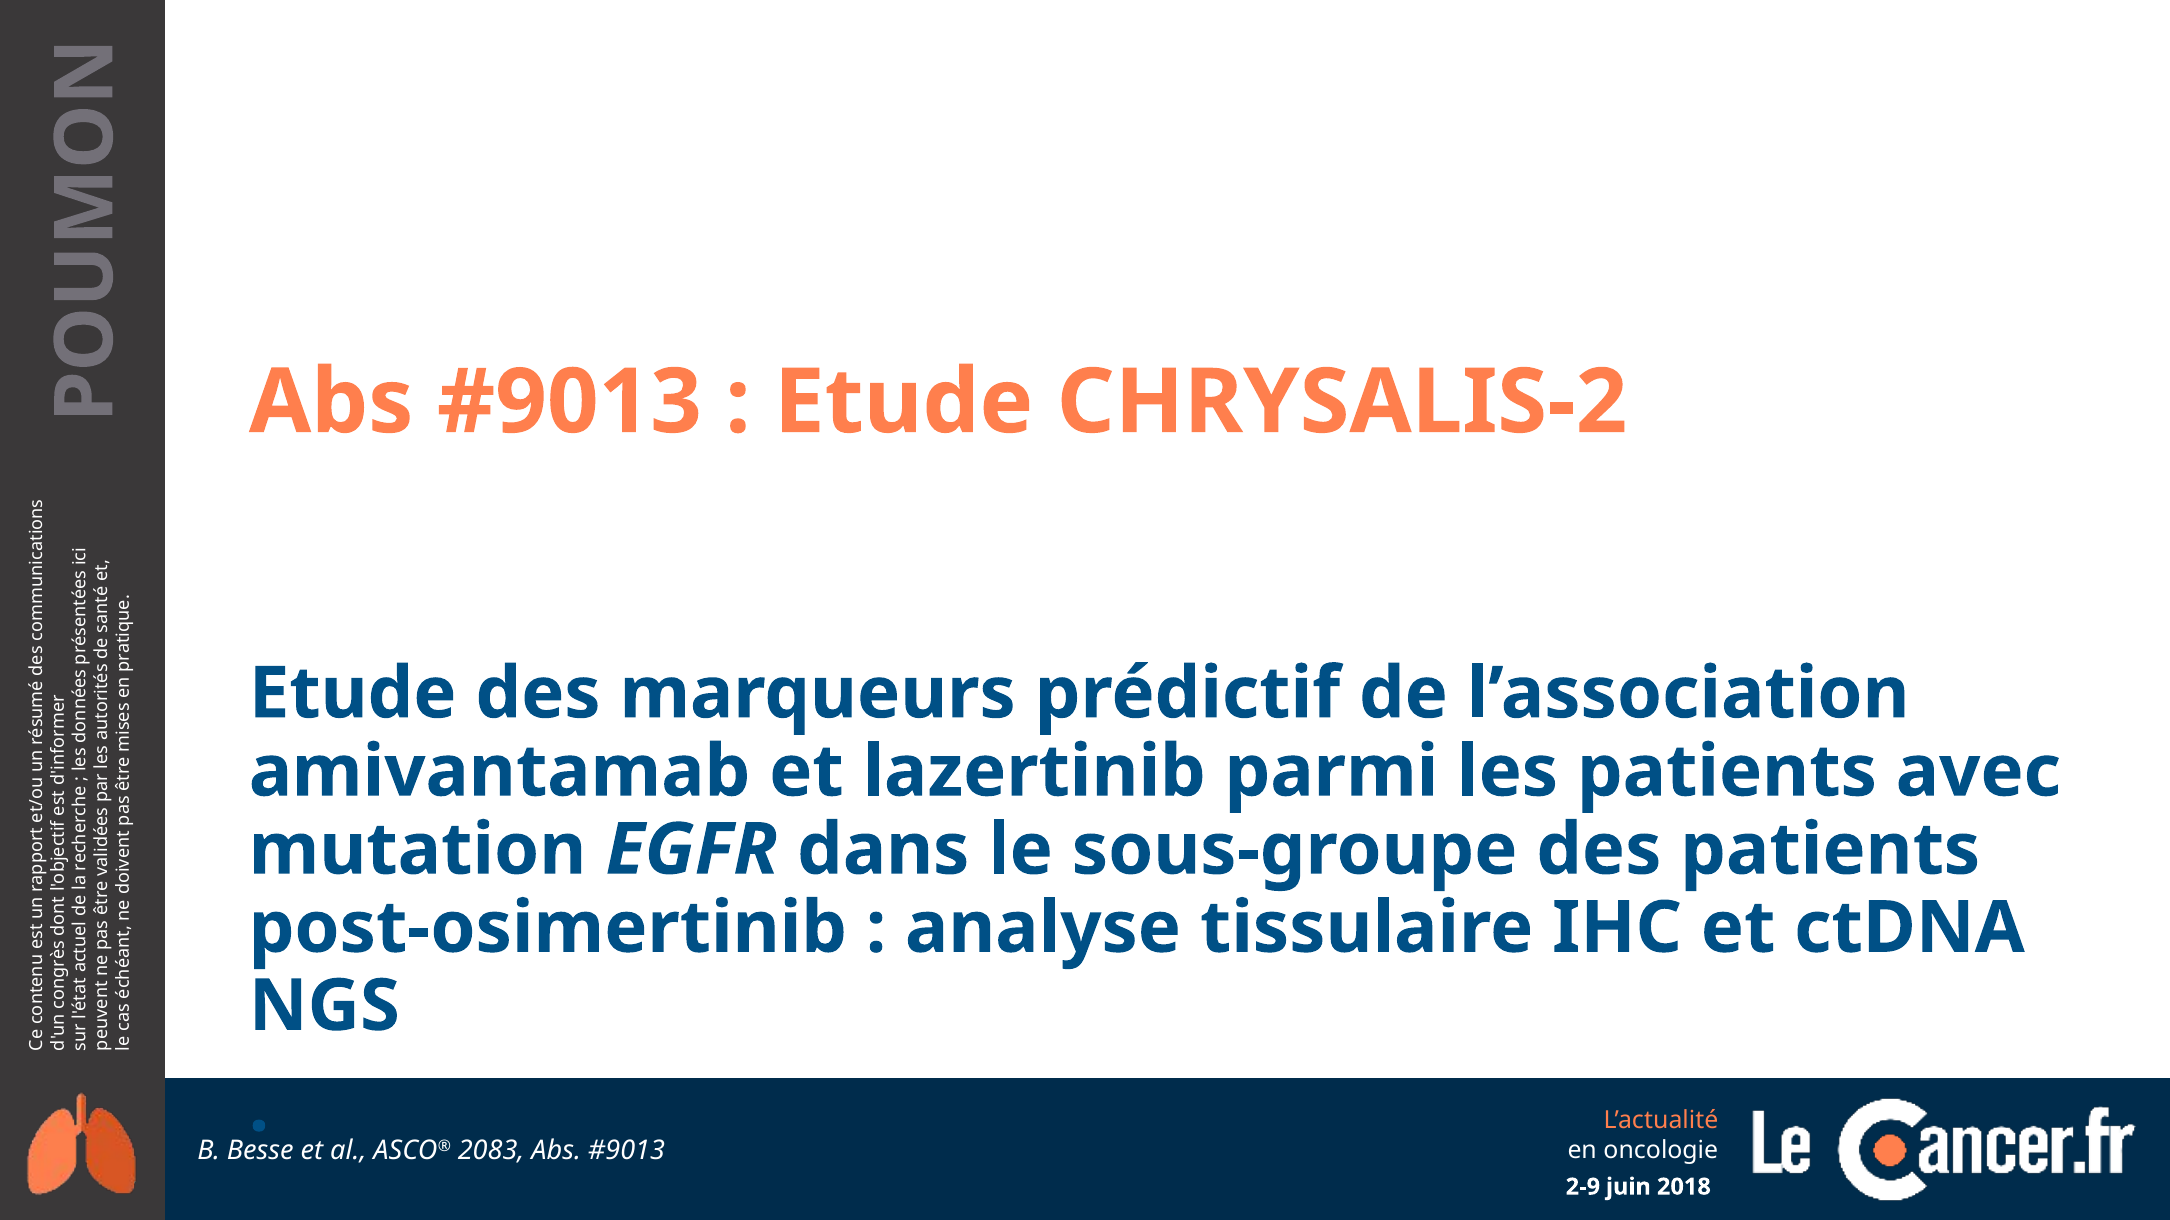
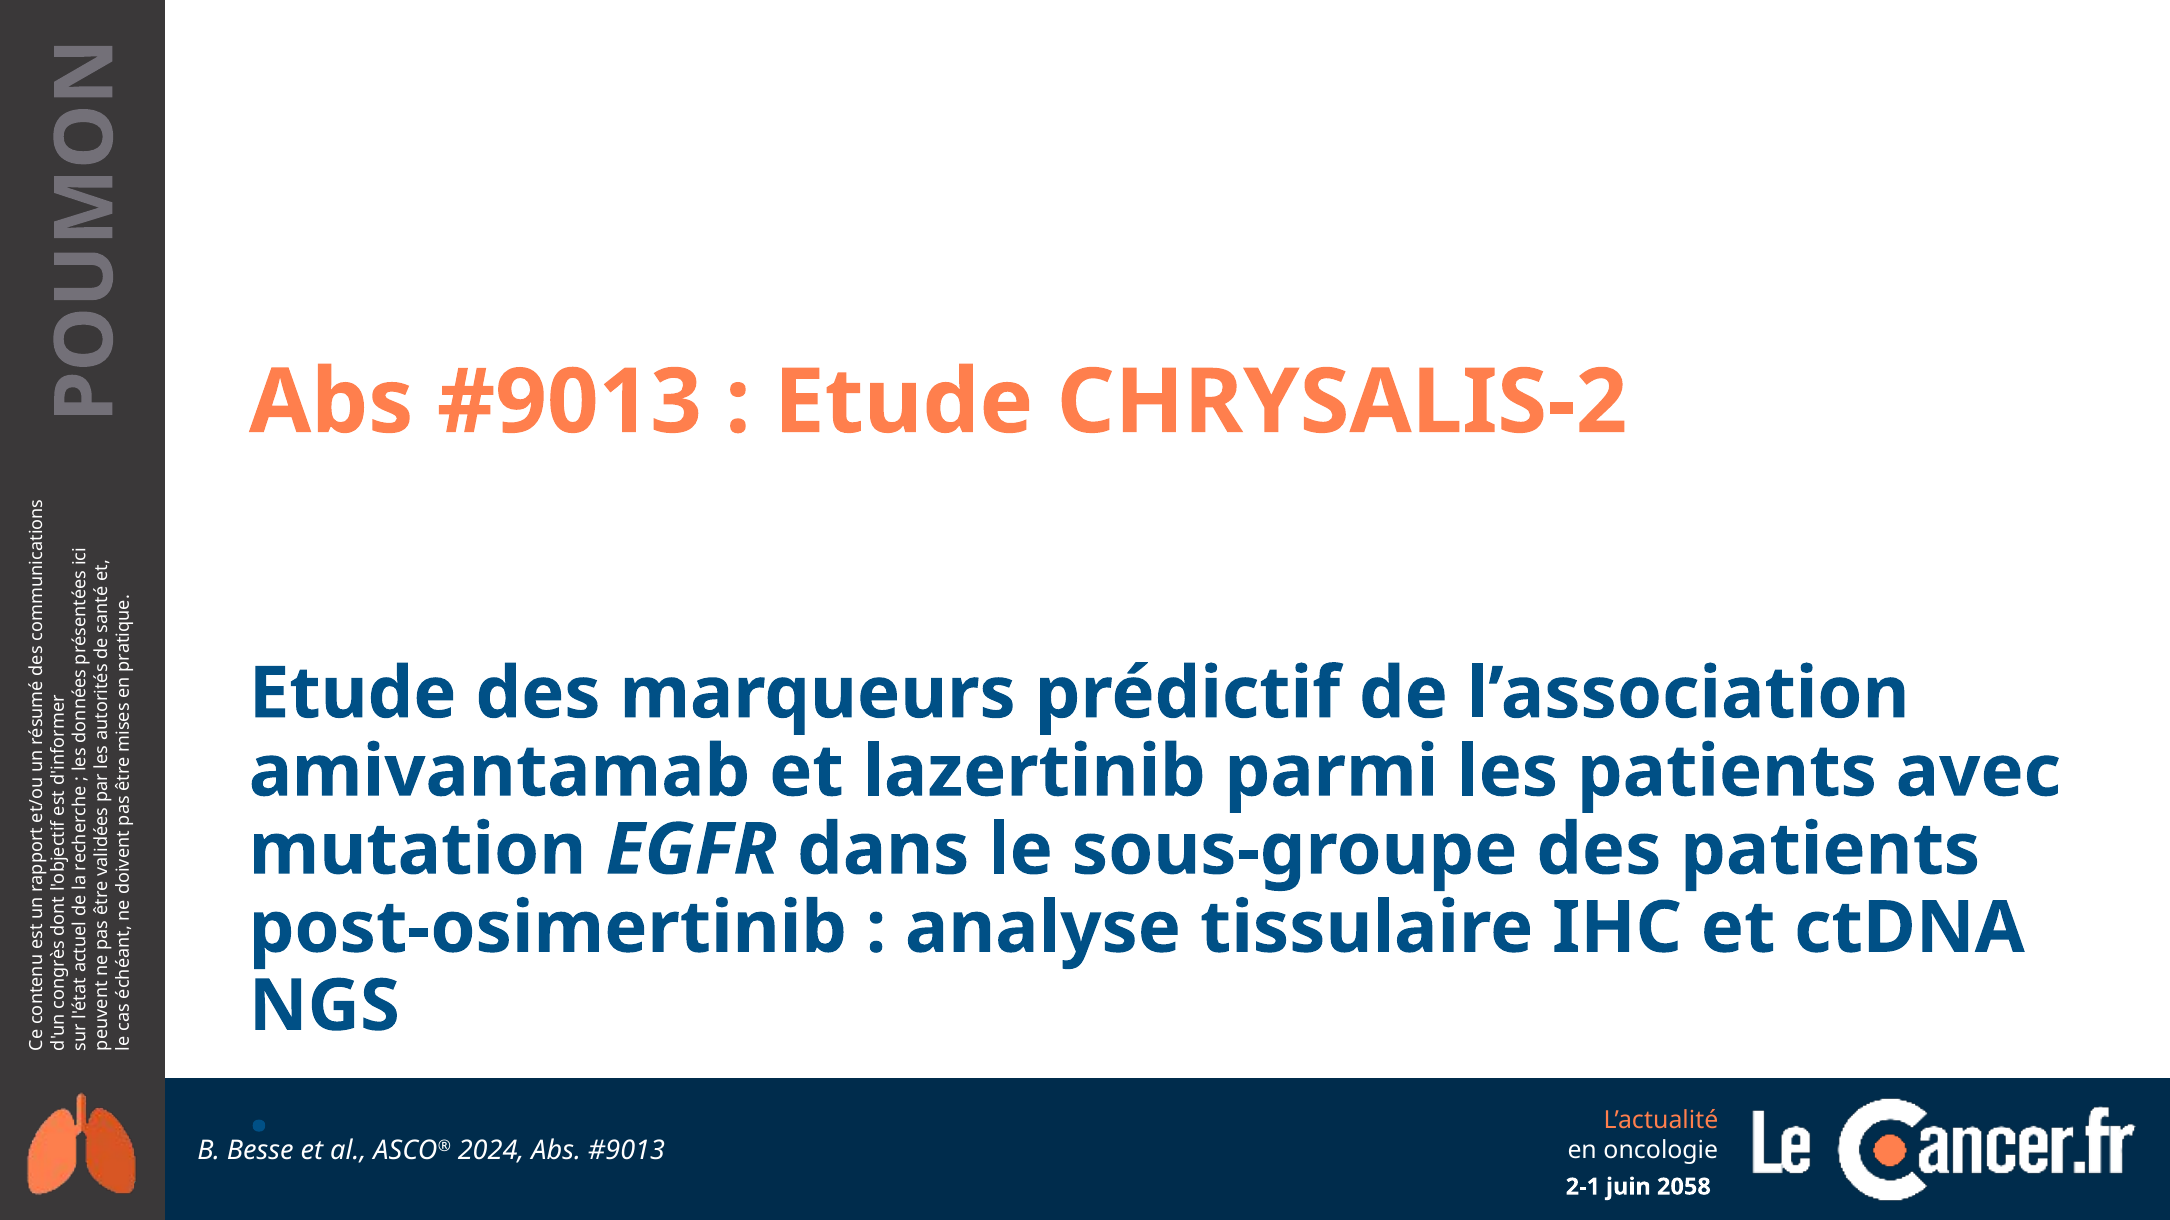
2083: 2083 -> 2024 (491, 1152)
2-9: 2-9 -> 2-1 (1583, 1187)
2018: 2018 -> 2058 (1684, 1187)
